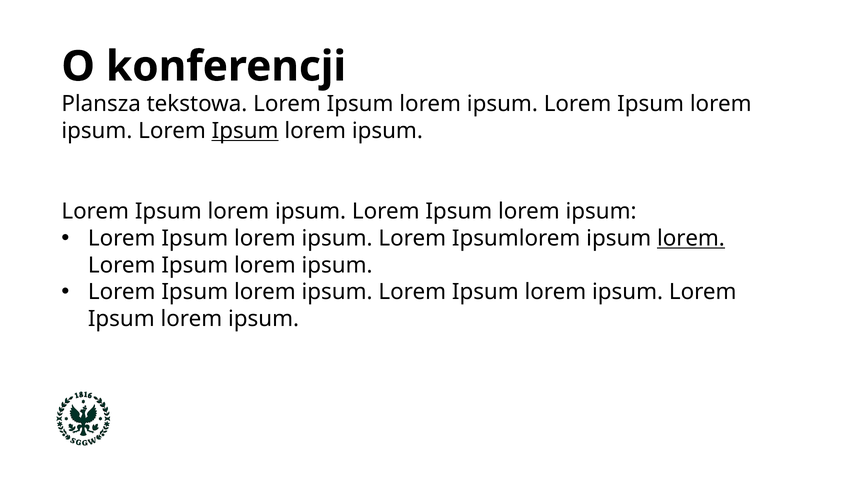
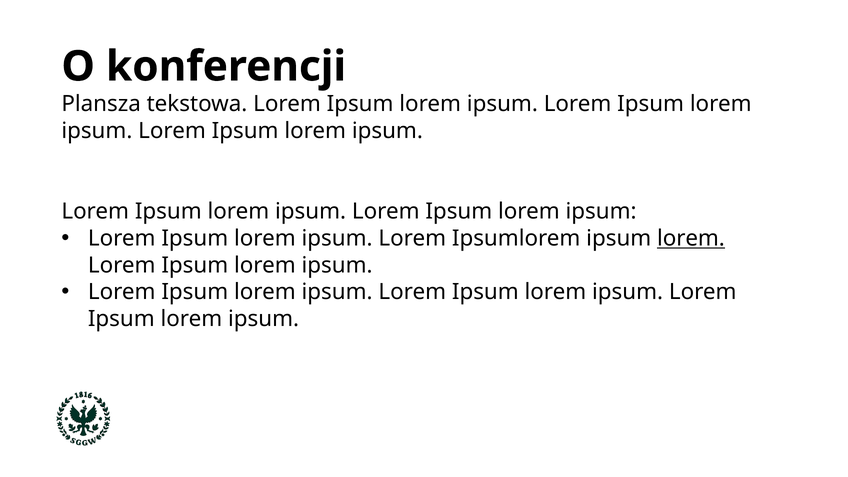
Ipsum underline: present -> none (245, 131)
